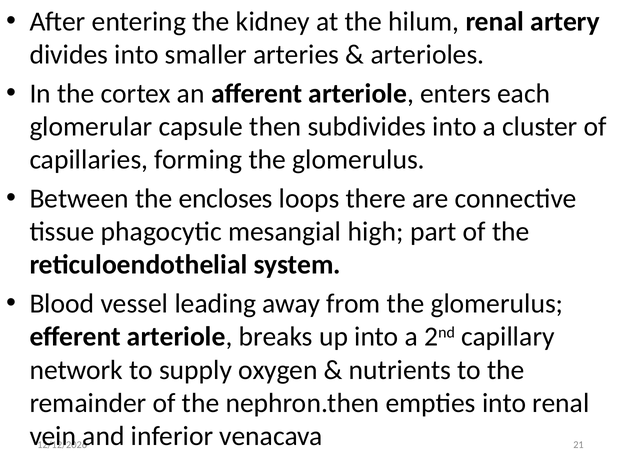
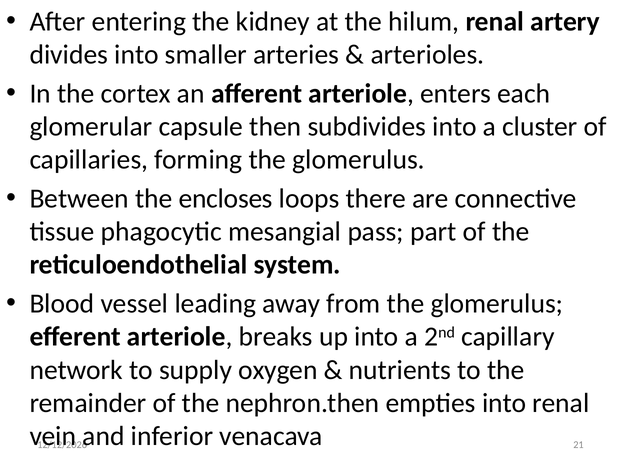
high: high -> pass (376, 232)
